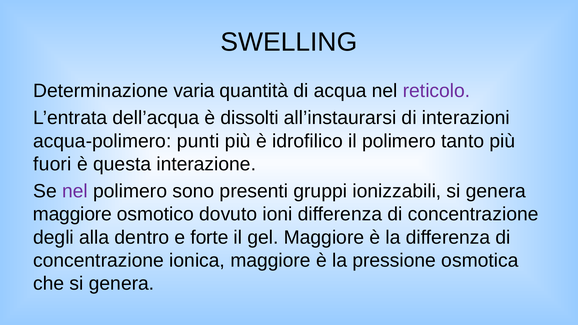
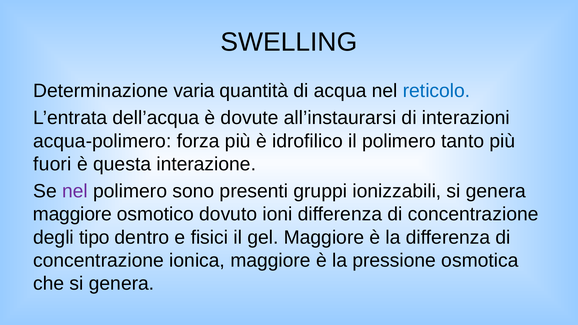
reticolo colour: purple -> blue (437, 91)
dissolti: dissolti -> dovute (250, 118)
punti: punti -> forza (198, 141)
alla: alla -> tipo (94, 237)
forte: forte -> fisici (209, 237)
